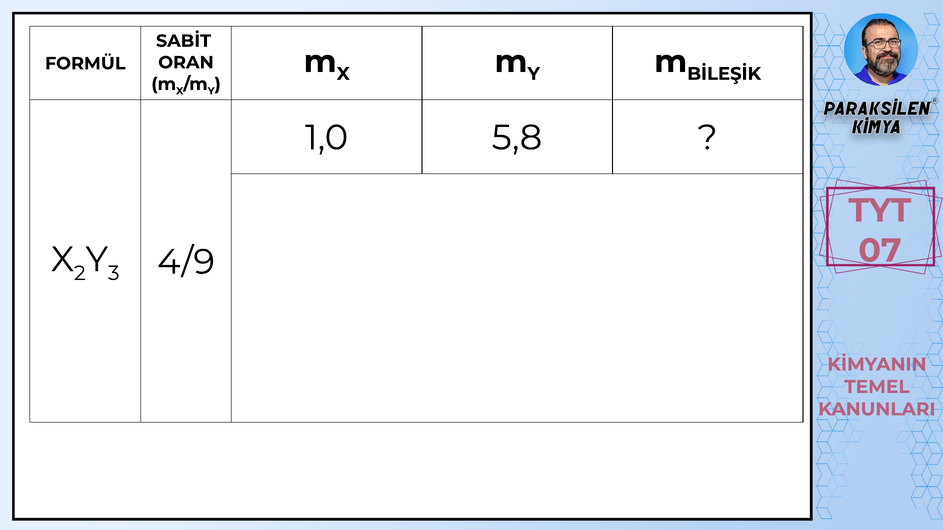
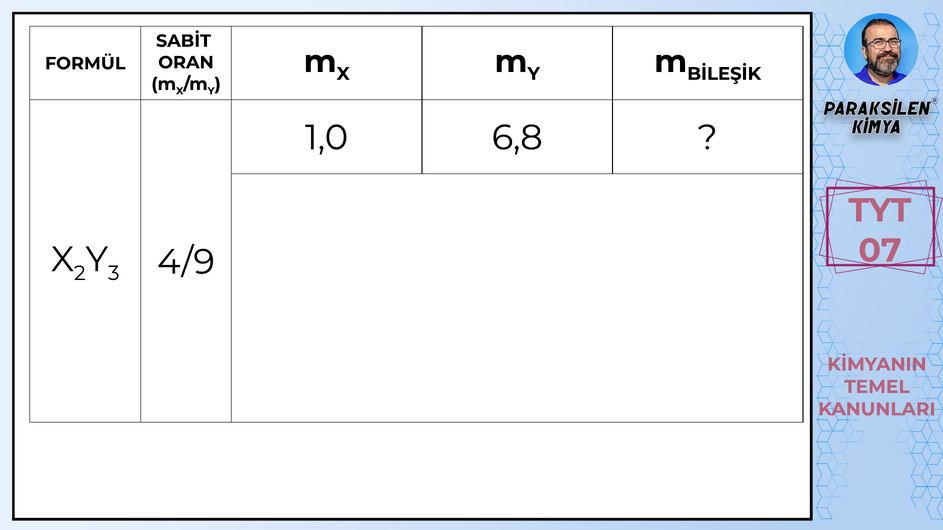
5,8: 5,8 -> 6,8 (517, 138)
